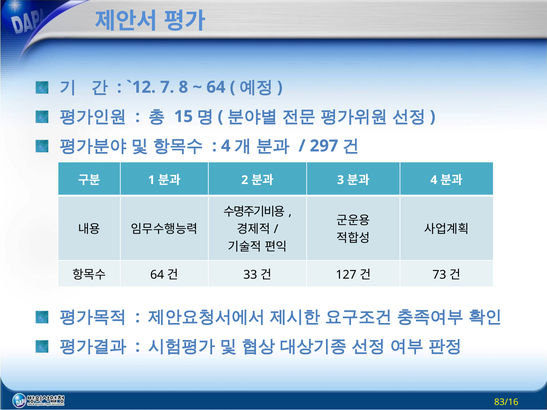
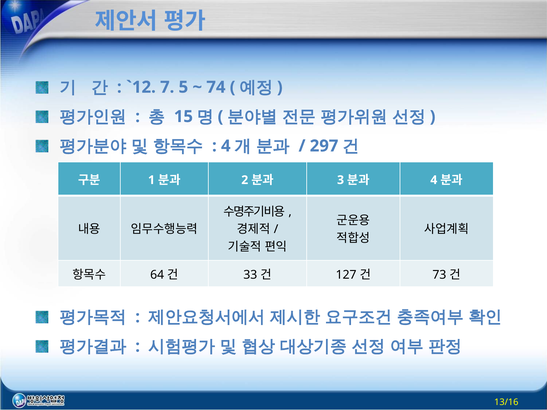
8: 8 -> 5 (183, 87)
64: 64 -> 74 (216, 87)
83/16: 83/16 -> 13/16 (506, 402)
